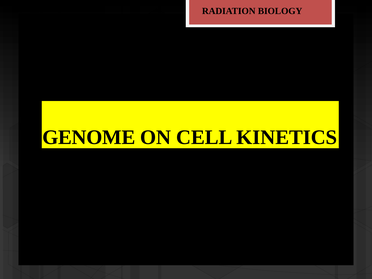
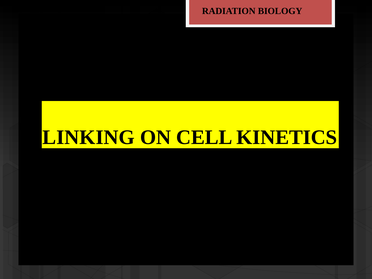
GENOME: GENOME -> LINKING (89, 137)
